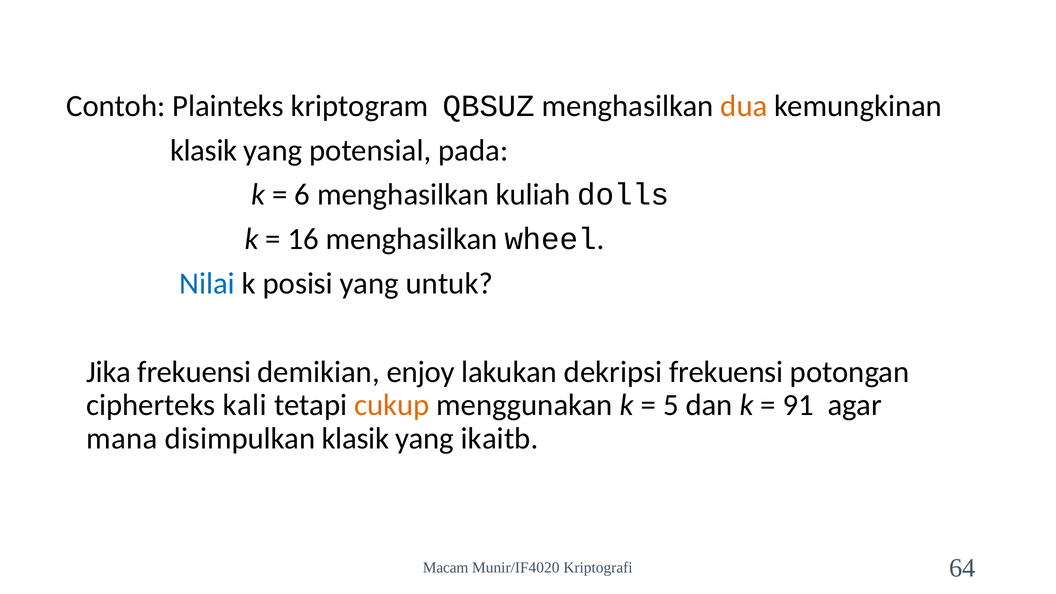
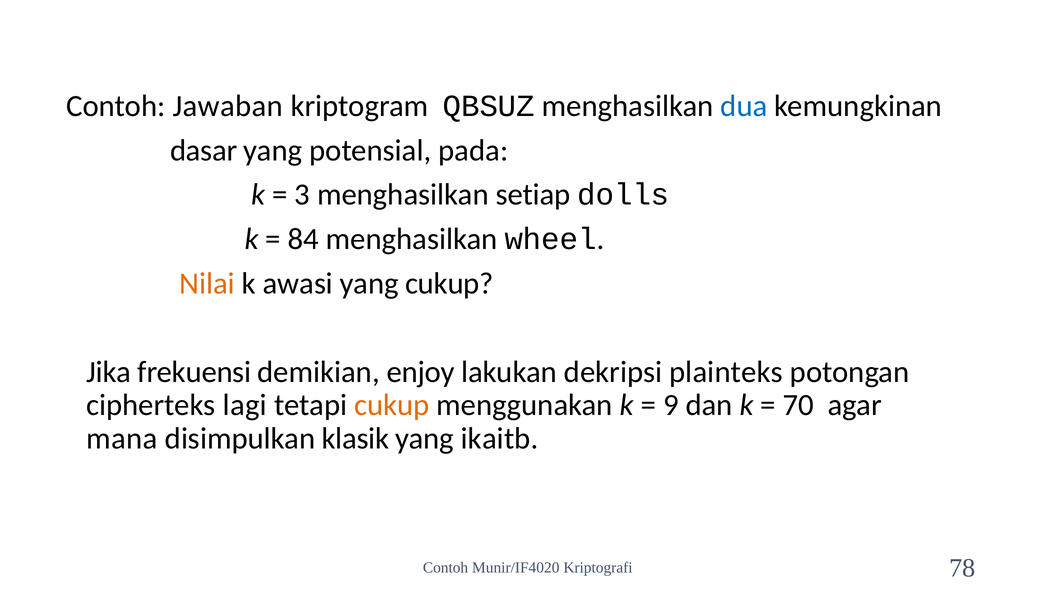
Plainteks: Plainteks -> Jawaban (228, 106)
dua colour: orange -> blue (744, 106)
klasik: klasik -> dasar (204, 151)
6: 6 -> 3 (302, 195)
kuliah: kuliah -> setiap (533, 195)
16: 16 -> 84 (303, 239)
Nilai colour: blue -> orange (207, 283)
posisi: posisi -> awasi (298, 283)
yang untuk: untuk -> cukup (449, 283)
dekripsi frekuensi: frekuensi -> plainteks (726, 372)
kali: kali -> lagi (245, 405)
5: 5 -> 9 (671, 405)
91: 91 -> 70 (798, 405)
Macam: Macam -> Contoh (446, 567)
64: 64 -> 78 (962, 568)
